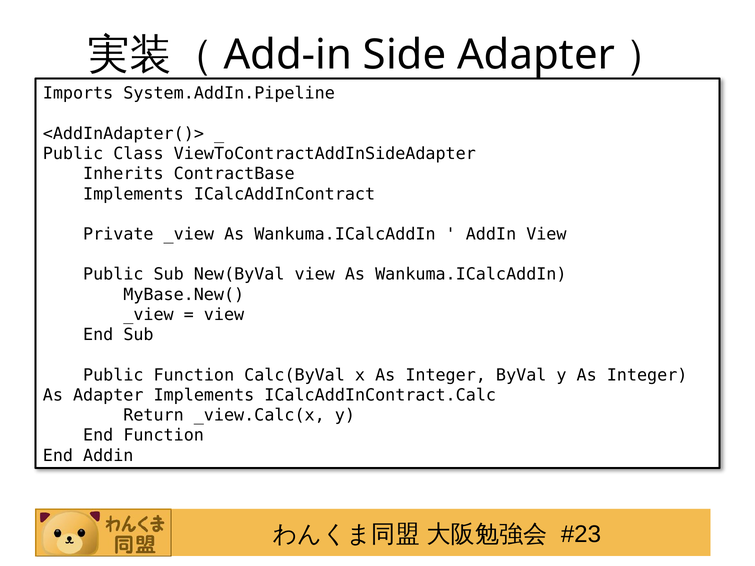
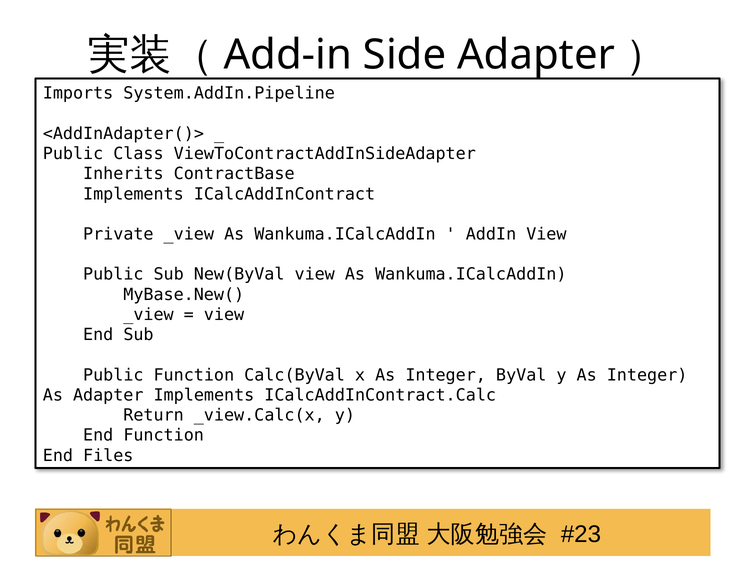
End Addin: Addin -> Files (108, 456)
